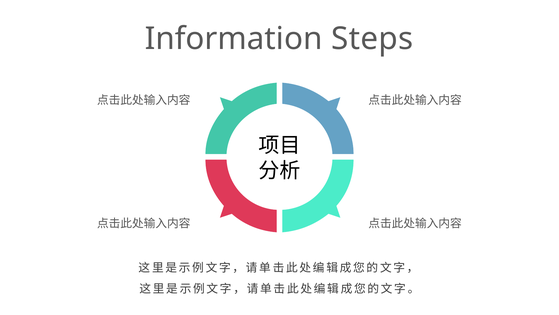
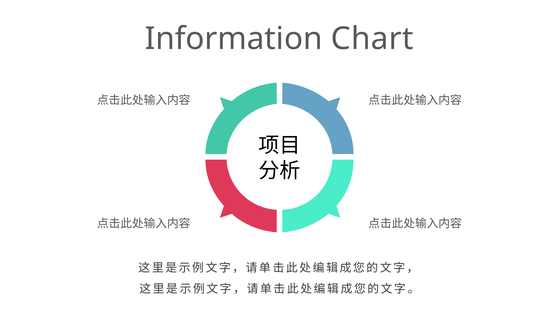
Steps: Steps -> Chart (372, 39)
